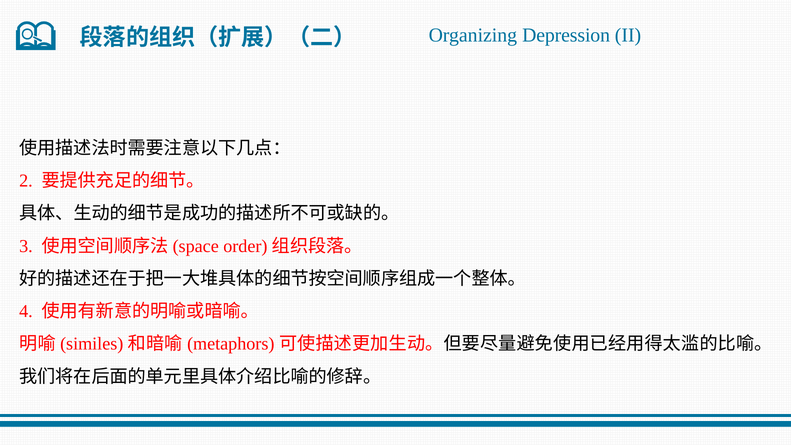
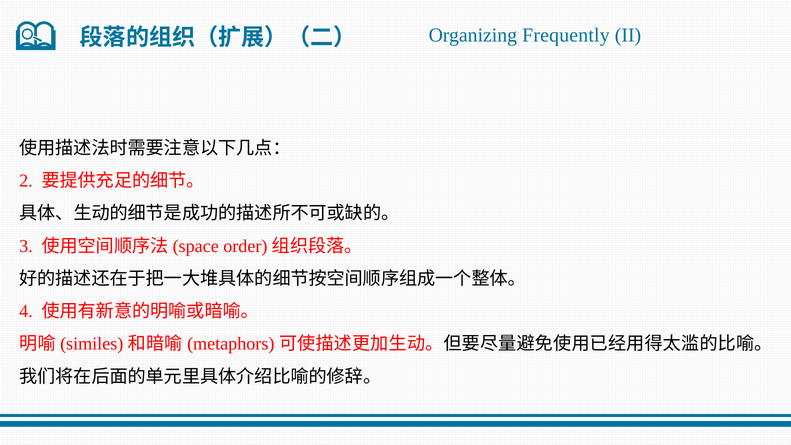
Depression: Depression -> Frequently (566, 35)
